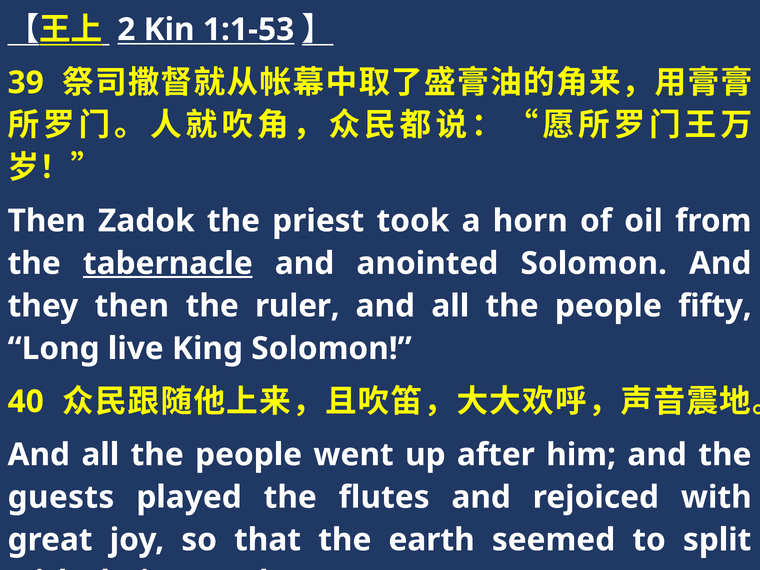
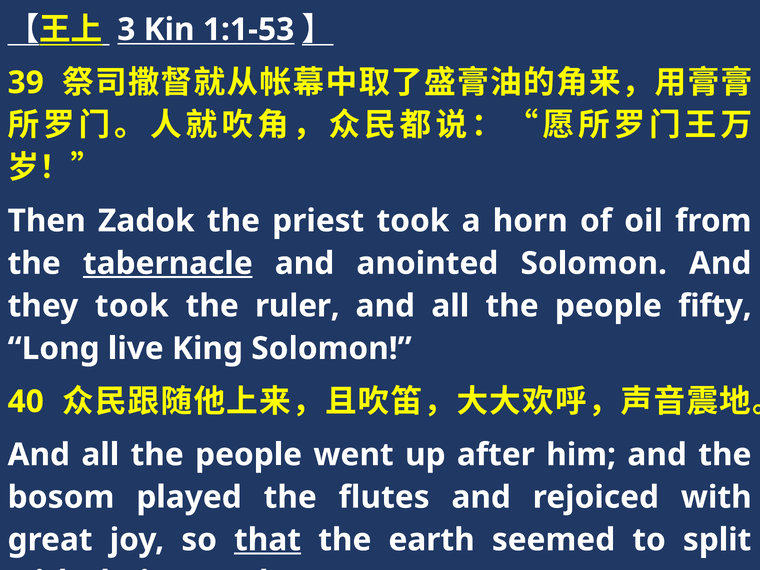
2: 2 -> 3 (126, 30)
they then: then -> took (132, 306)
guests: guests -> bosom (61, 497)
that underline: none -> present (268, 540)
